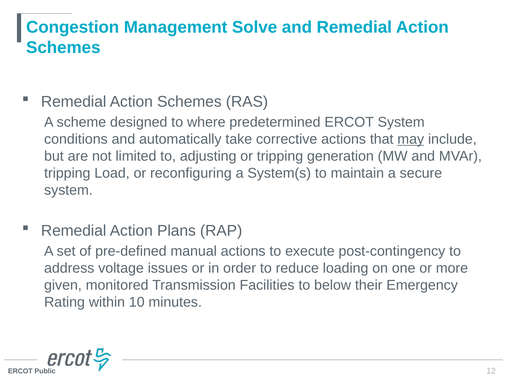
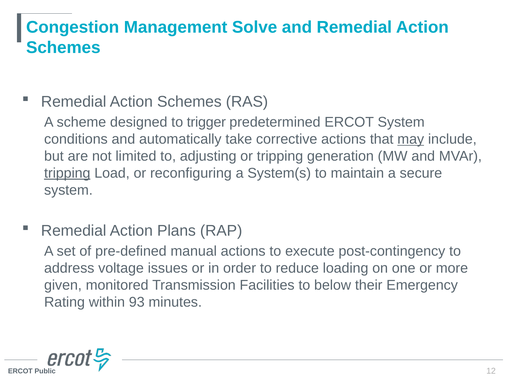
where: where -> trigger (206, 122)
tripping underline: none -> present (67, 173)
10: 10 -> 93 (137, 302)
